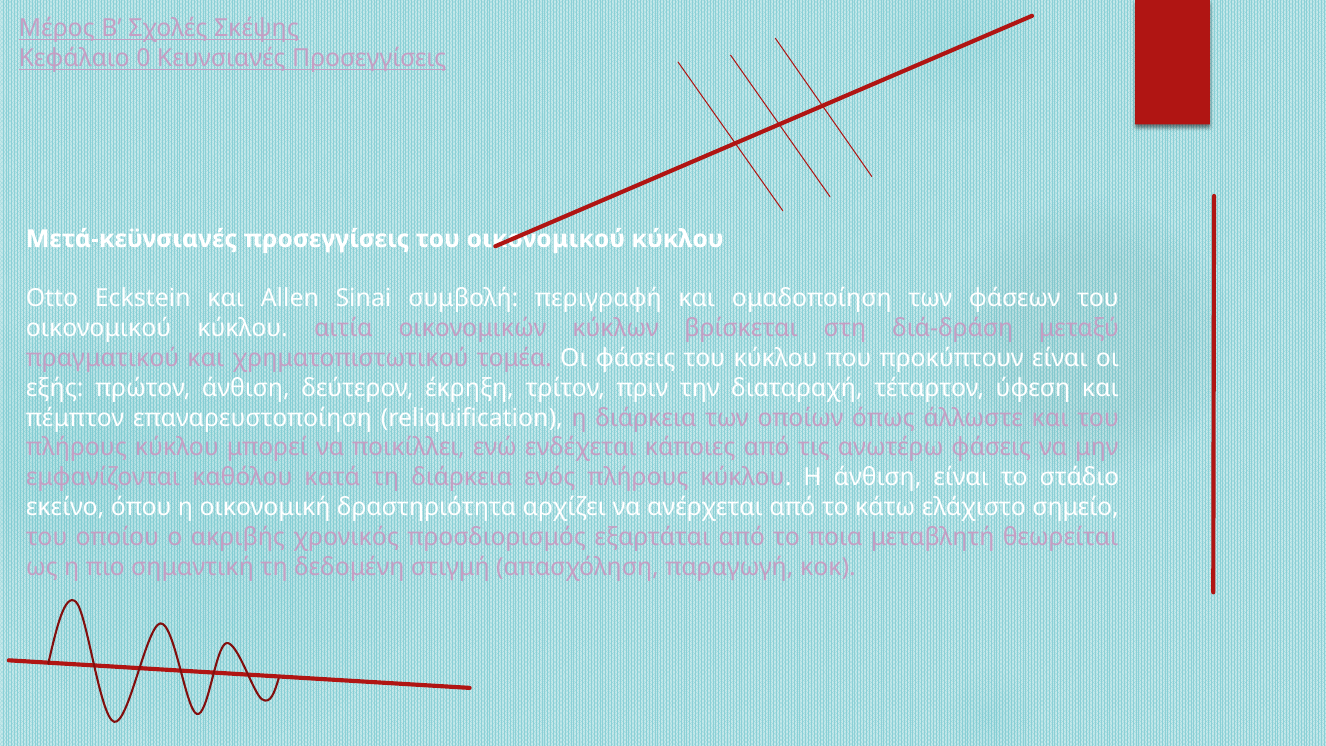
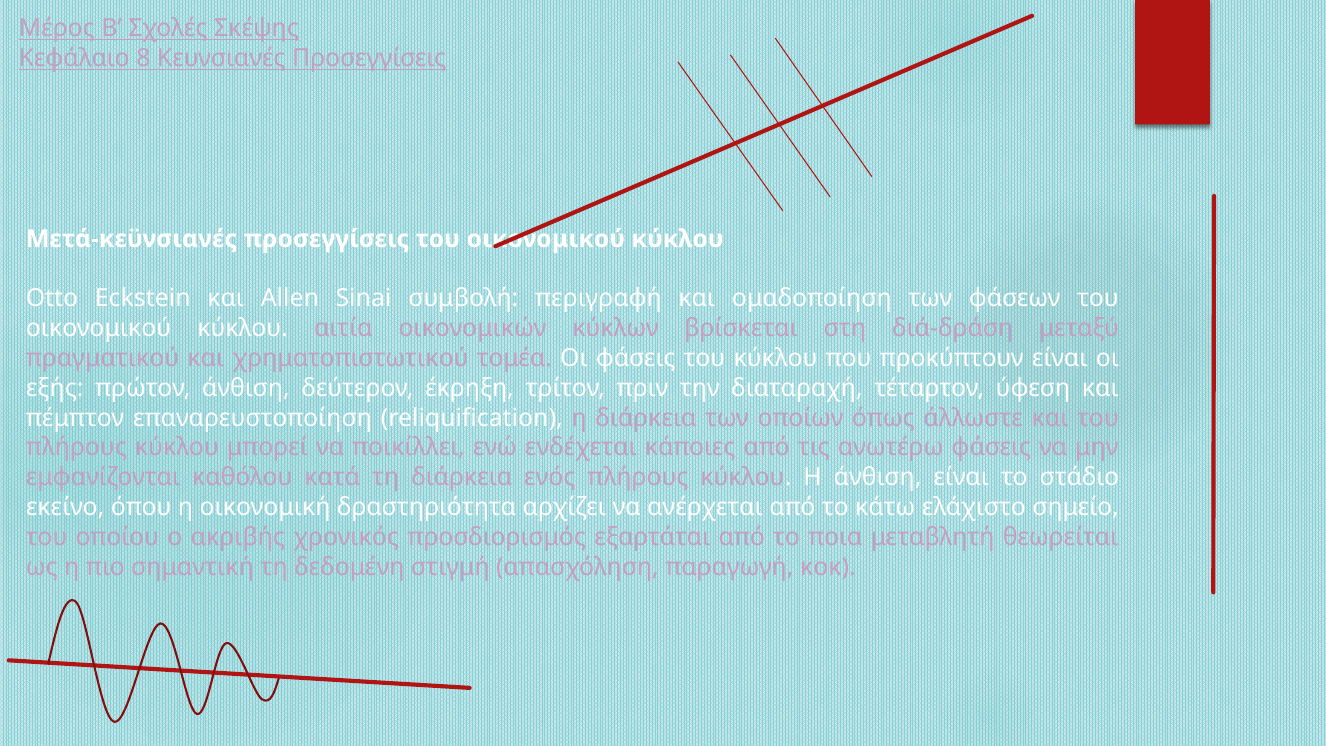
0: 0 -> 8 (143, 58)
